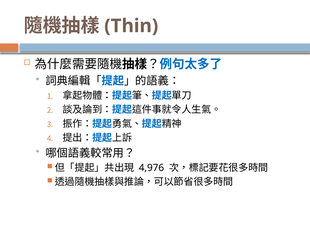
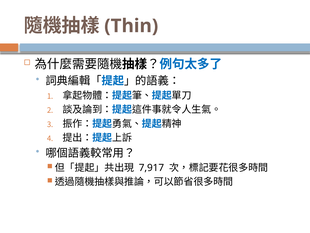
4,976: 4,976 -> 7,917 (151, 167)
